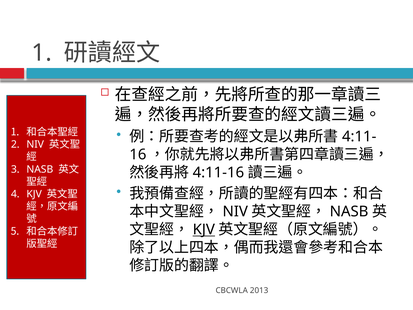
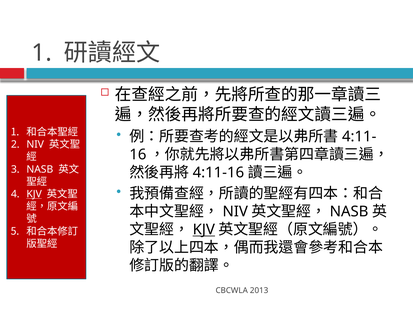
KJV underline: none -> present (34, 194)
